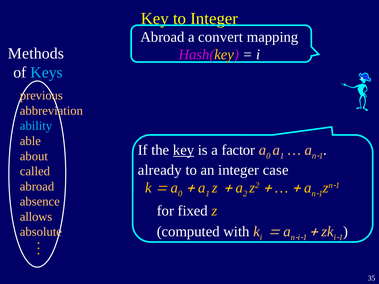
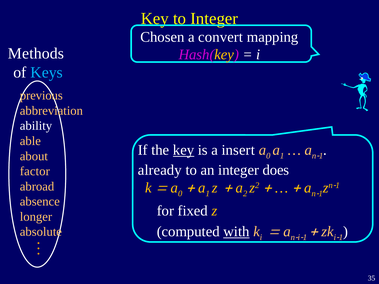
Abroad: Abroad -> Chosen (162, 37)
ability colour: light blue -> white (36, 126)
factor: factor -> insert (238, 150)
case: case -> does (276, 170)
called: called -> factor (35, 171)
allows: allows -> longer (36, 217)
with underline: none -> present (236, 232)
